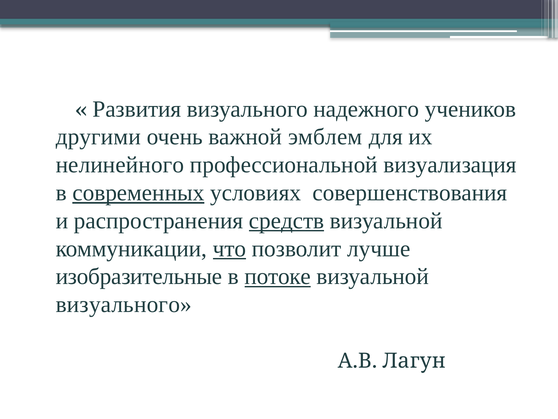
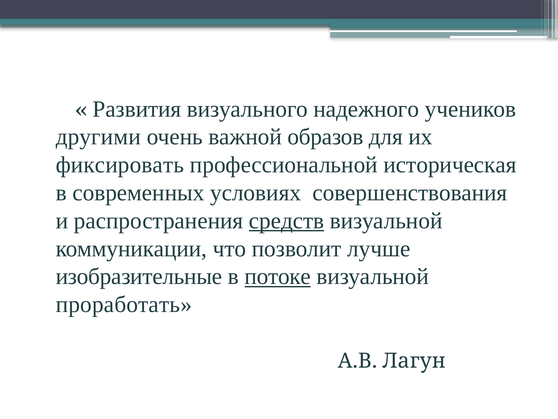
эмблем: эмблем -> образов (325, 137)
нелинейного: нелинейного -> фиксировать (120, 165)
визуализация: визуализация -> историческая (450, 165)
современных underline: present -> none (138, 193)
что underline: present -> none (230, 248)
визуального: визуального -> проработать (124, 304)
